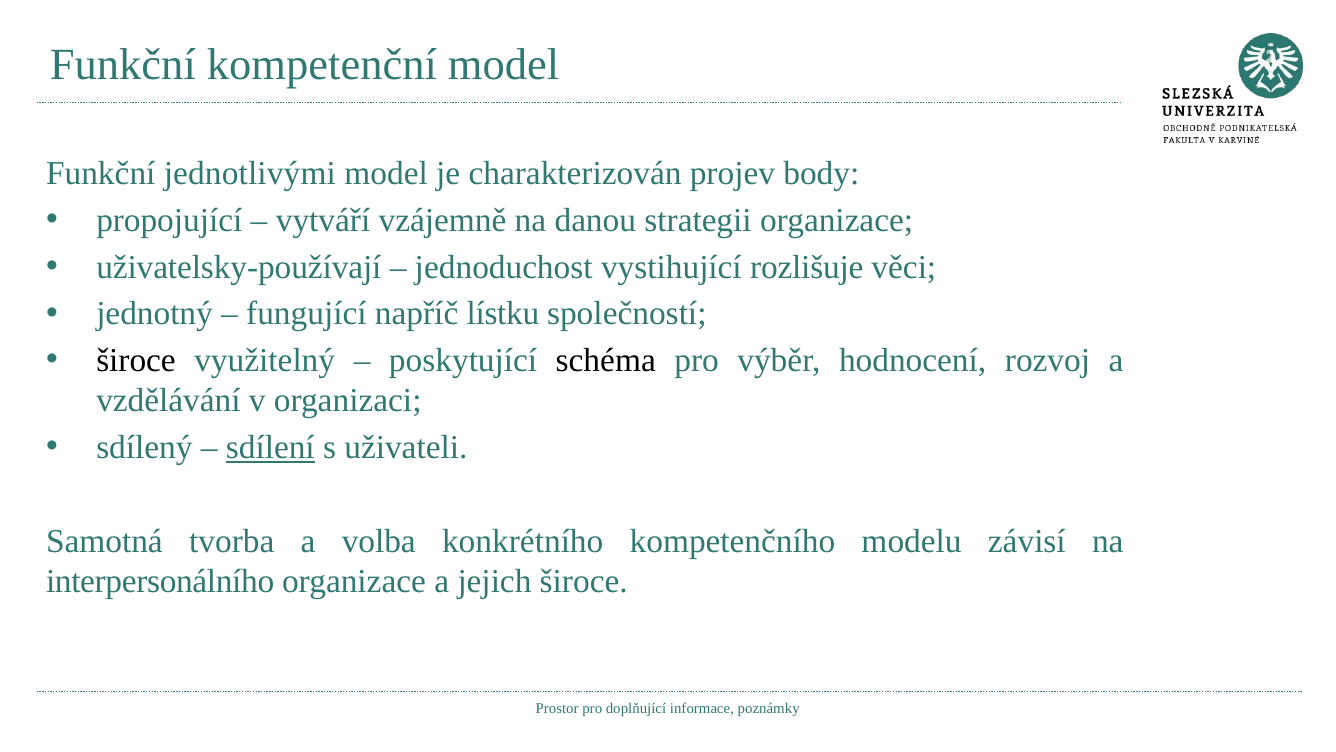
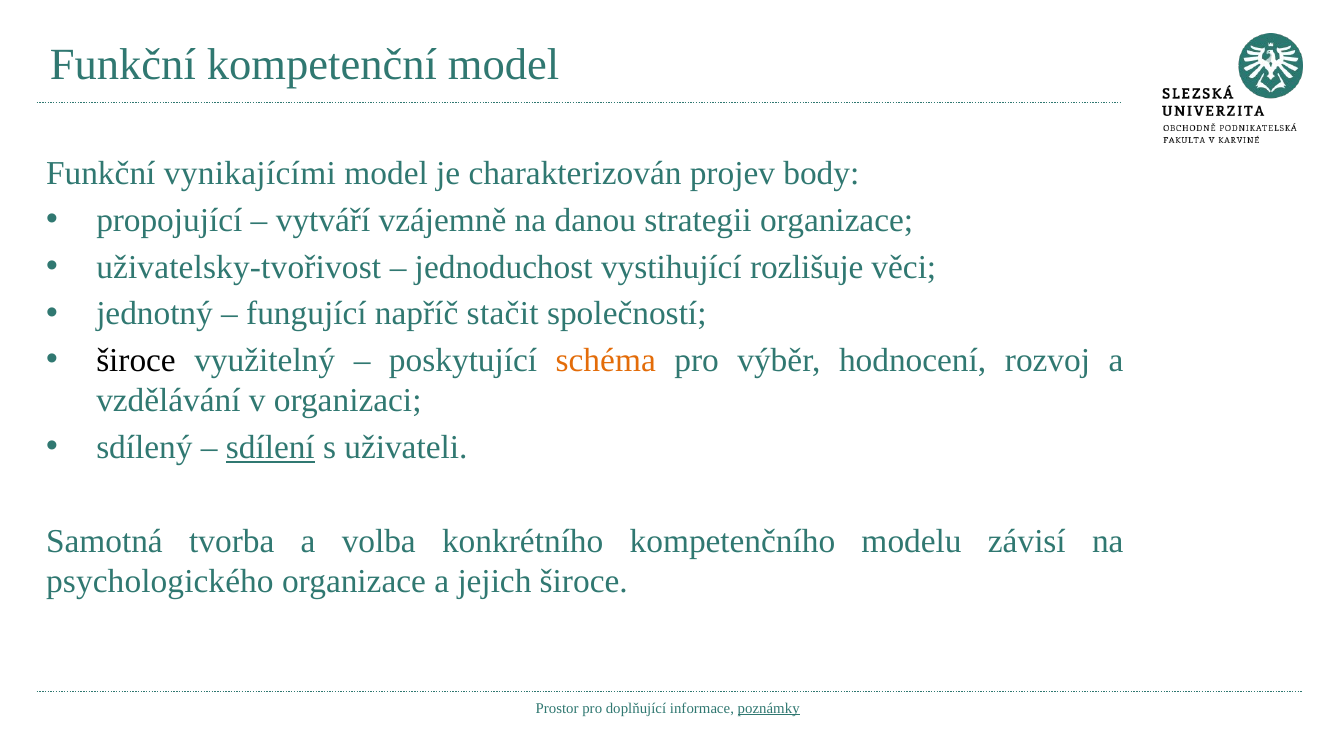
jednotlivými: jednotlivými -> vynikajícími (250, 173)
uživatelsky-používají: uživatelsky-používají -> uživatelsky-tvořivost (239, 267)
lístku: lístku -> stačit (503, 314)
schéma colour: black -> orange (606, 360)
interpersonálního: interpersonálního -> psychologického (160, 581)
poznámky underline: none -> present (769, 708)
